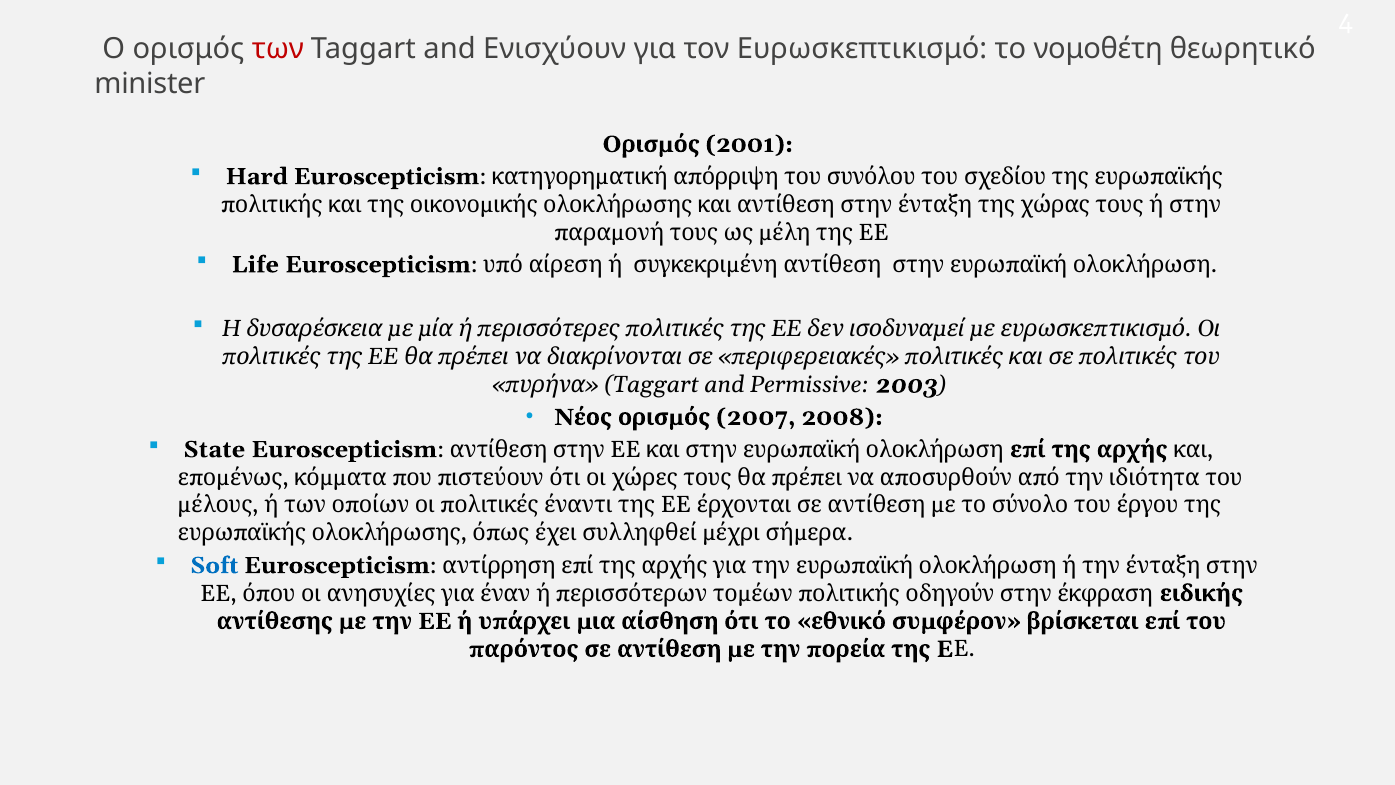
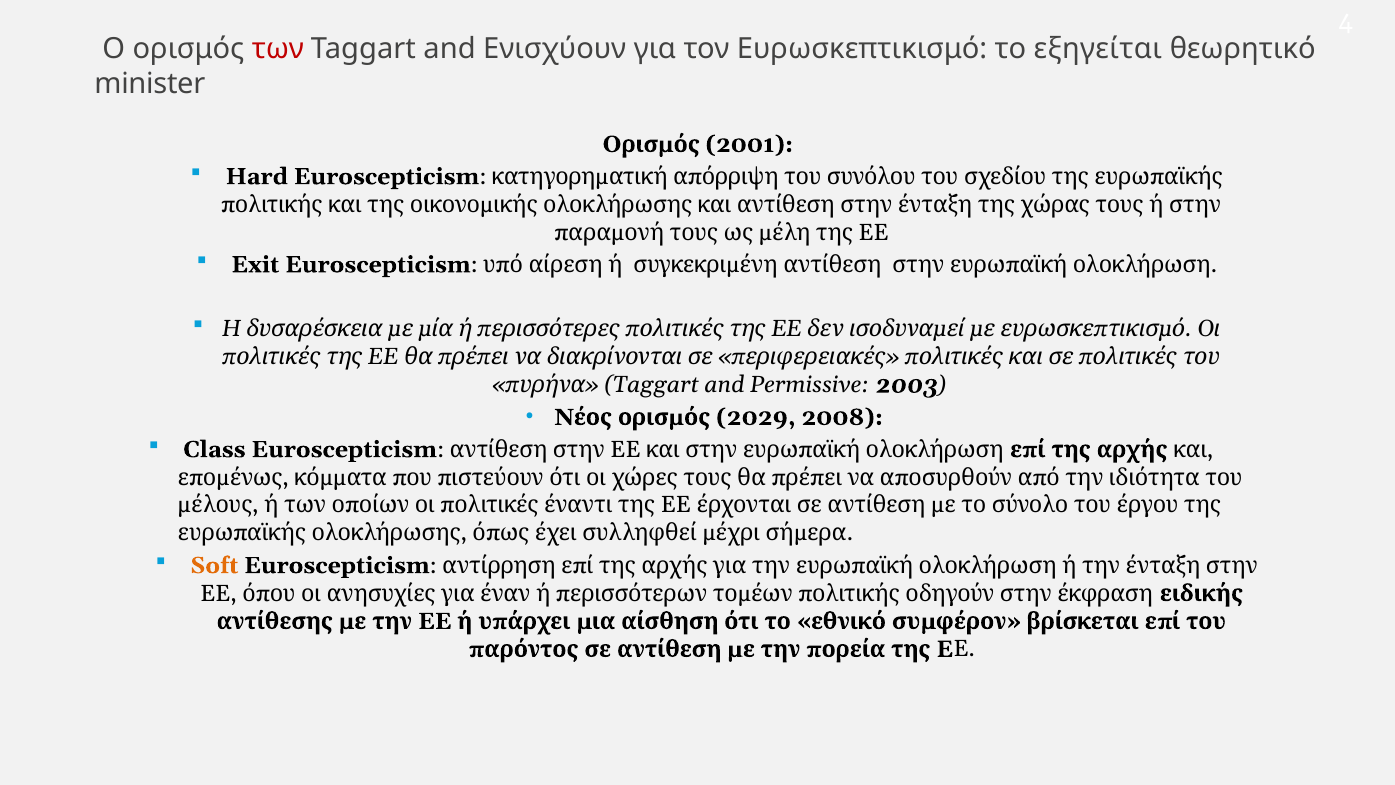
νομοθέτη: νομοθέτη -> εξηγείται (1098, 49)
Life: Life -> Exit (255, 265)
2007: 2007 -> 2029 (756, 417)
State: State -> Class (214, 449)
Soft colour: blue -> orange (214, 565)
